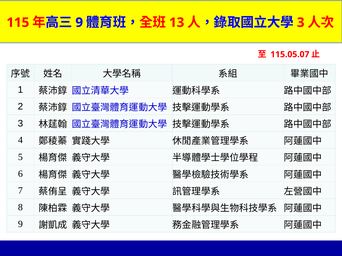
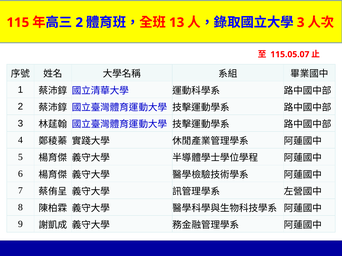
9: 9 -> 2 (79, 23)
